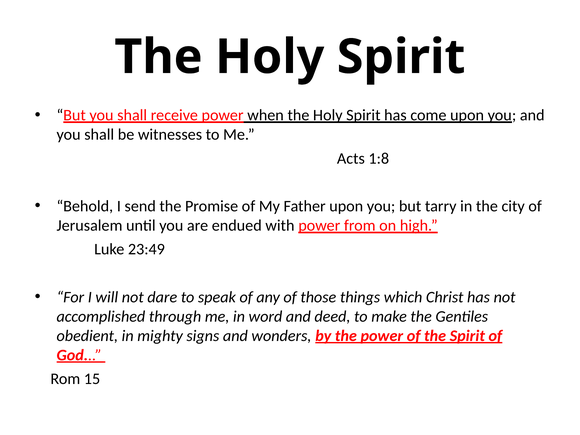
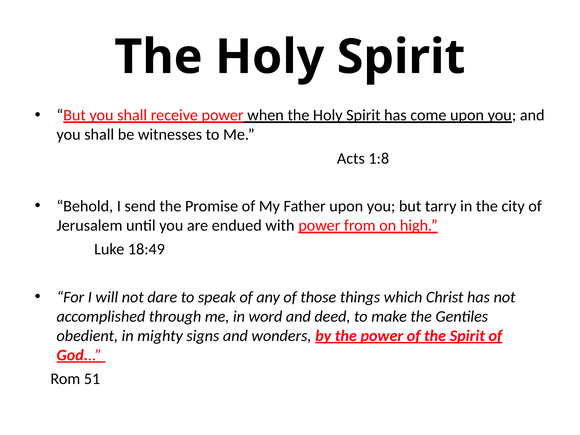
23:49: 23:49 -> 18:49 (146, 249)
15: 15 -> 51 (92, 379)
